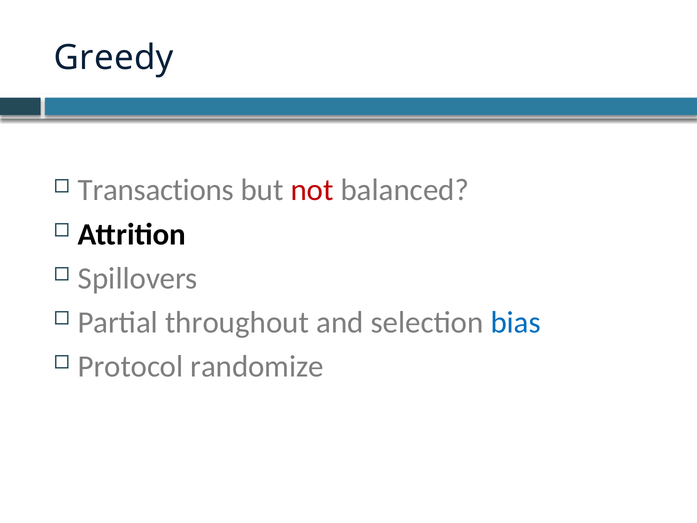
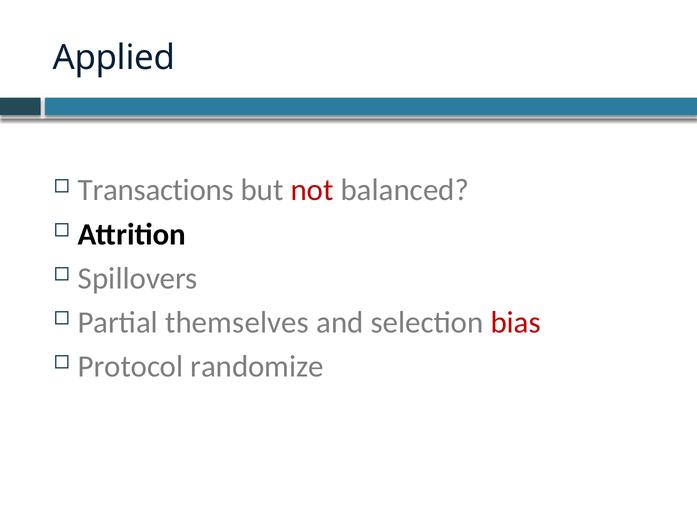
Greedy: Greedy -> Applied (114, 58)
throughout: throughout -> themselves (237, 322)
bias colour: blue -> red (516, 322)
